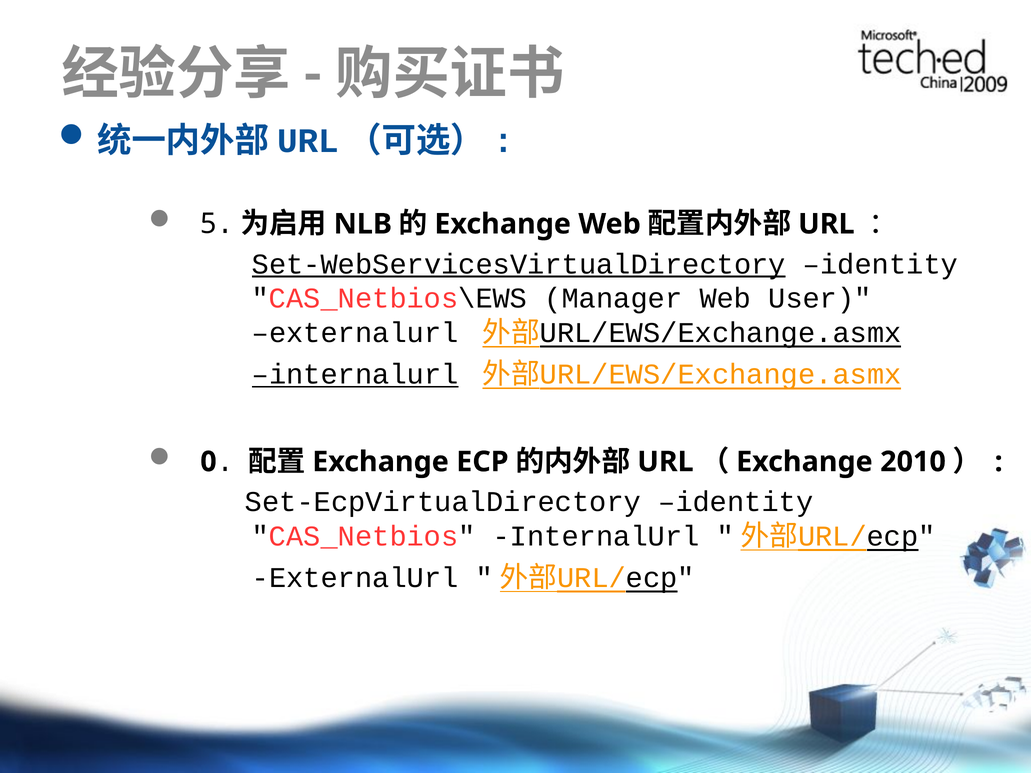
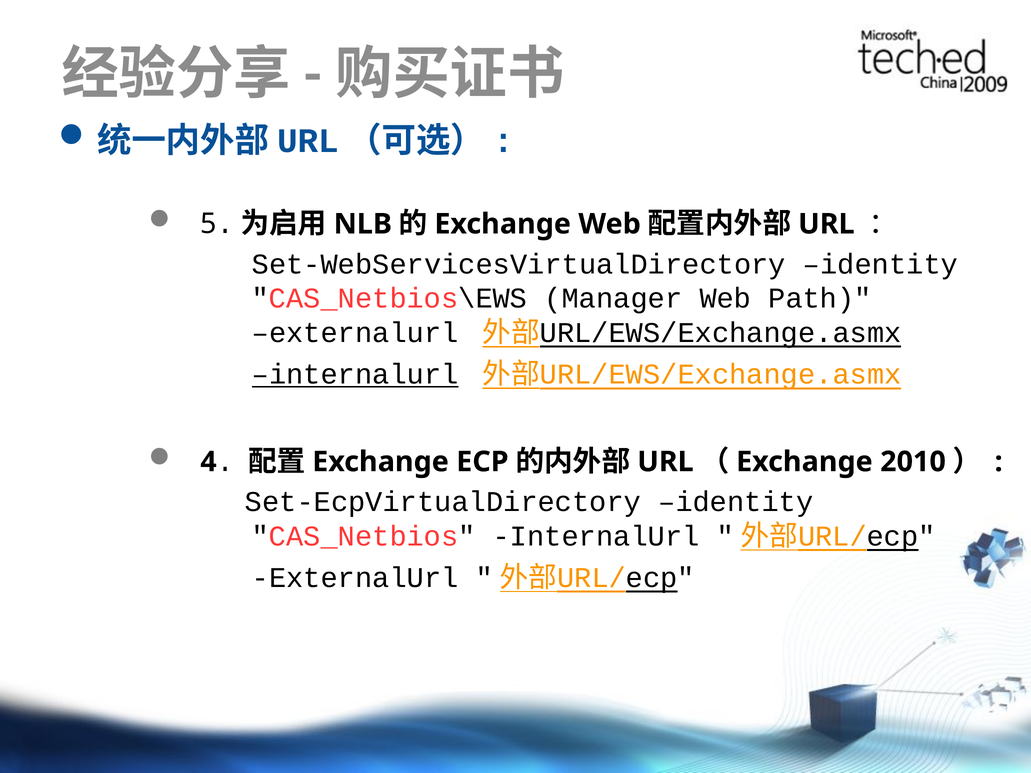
Set-WebServicesVirtualDirectory underline: present -> none (519, 264)
User: User -> Path (820, 299)
0: 0 -> 4 (208, 462)
